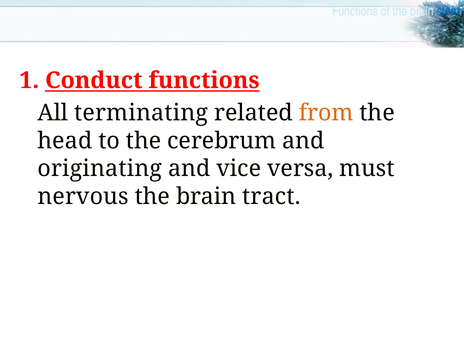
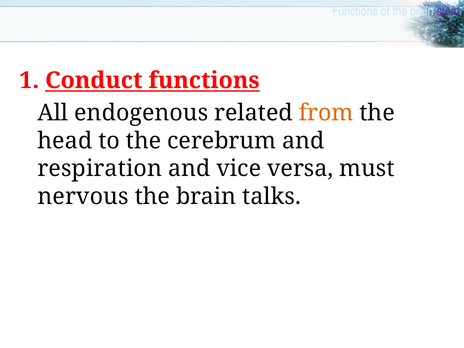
stem colour: blue -> purple (448, 11)
terminating: terminating -> endogenous (141, 113)
originating: originating -> respiration (100, 169)
tract: tract -> talks (272, 196)
